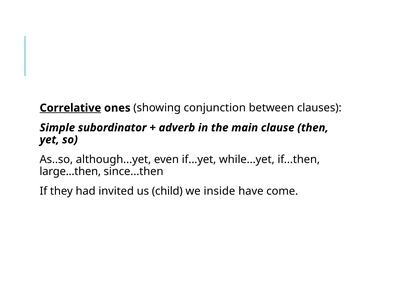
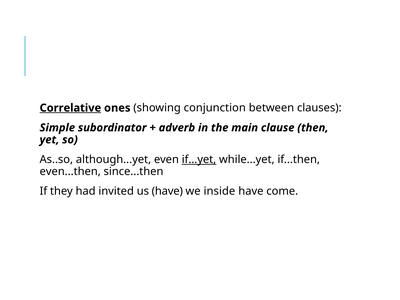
if...yet underline: none -> present (199, 159)
large...then: large...then -> even...then (70, 171)
us child: child -> have (167, 191)
